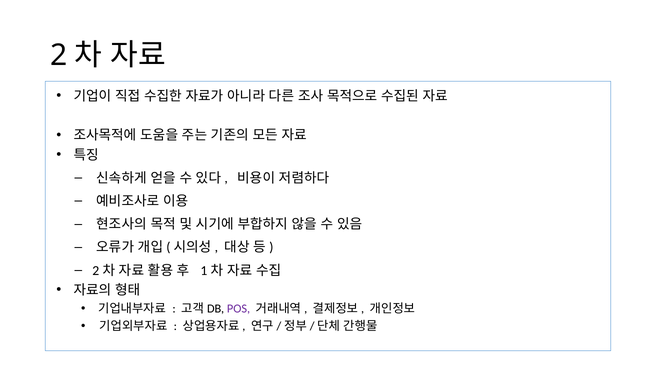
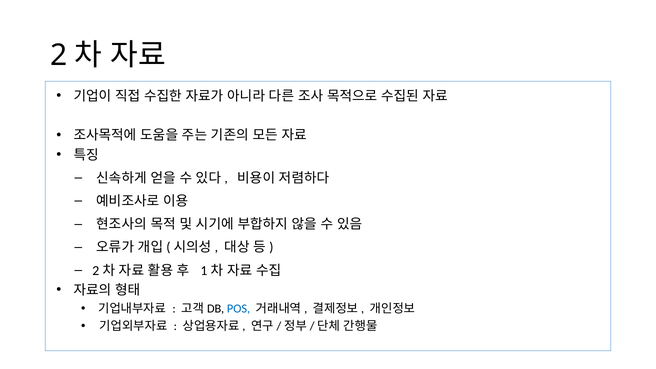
POS colour: purple -> blue (239, 309)
